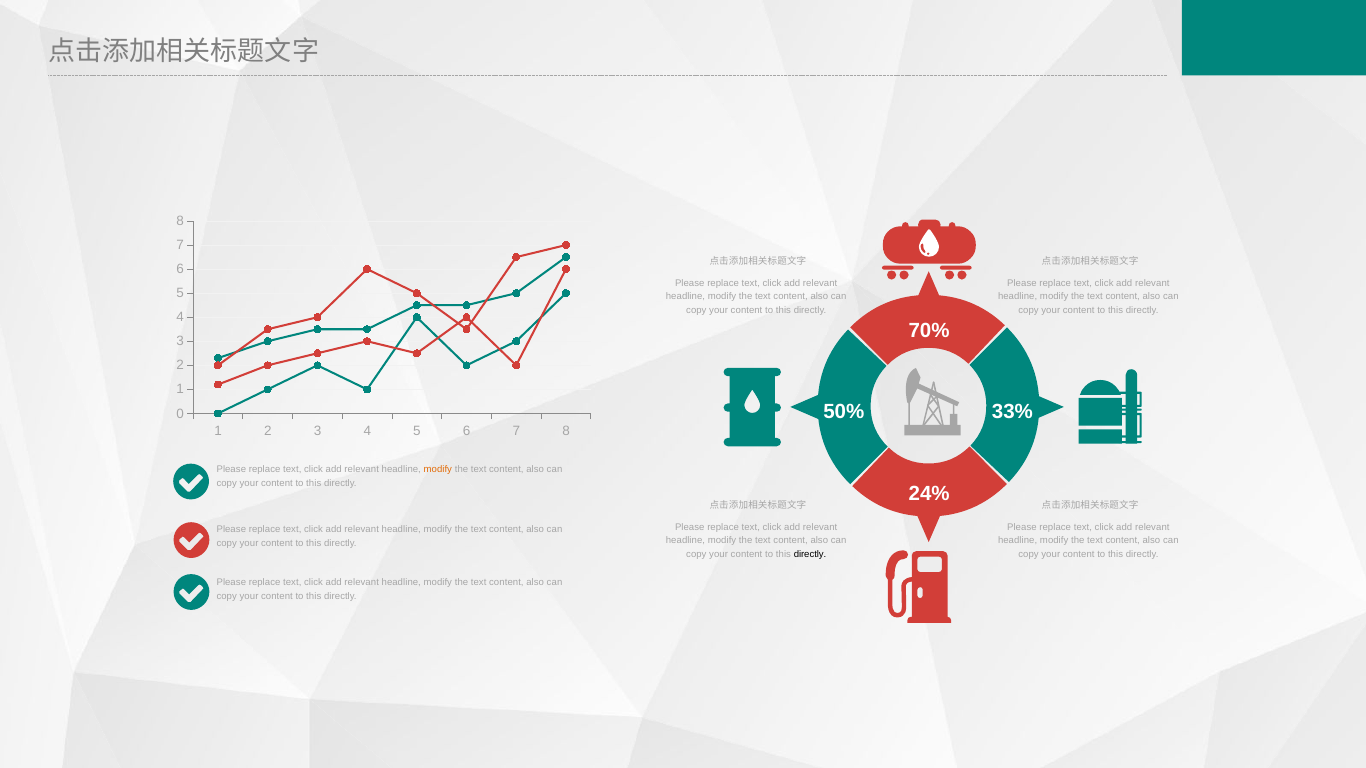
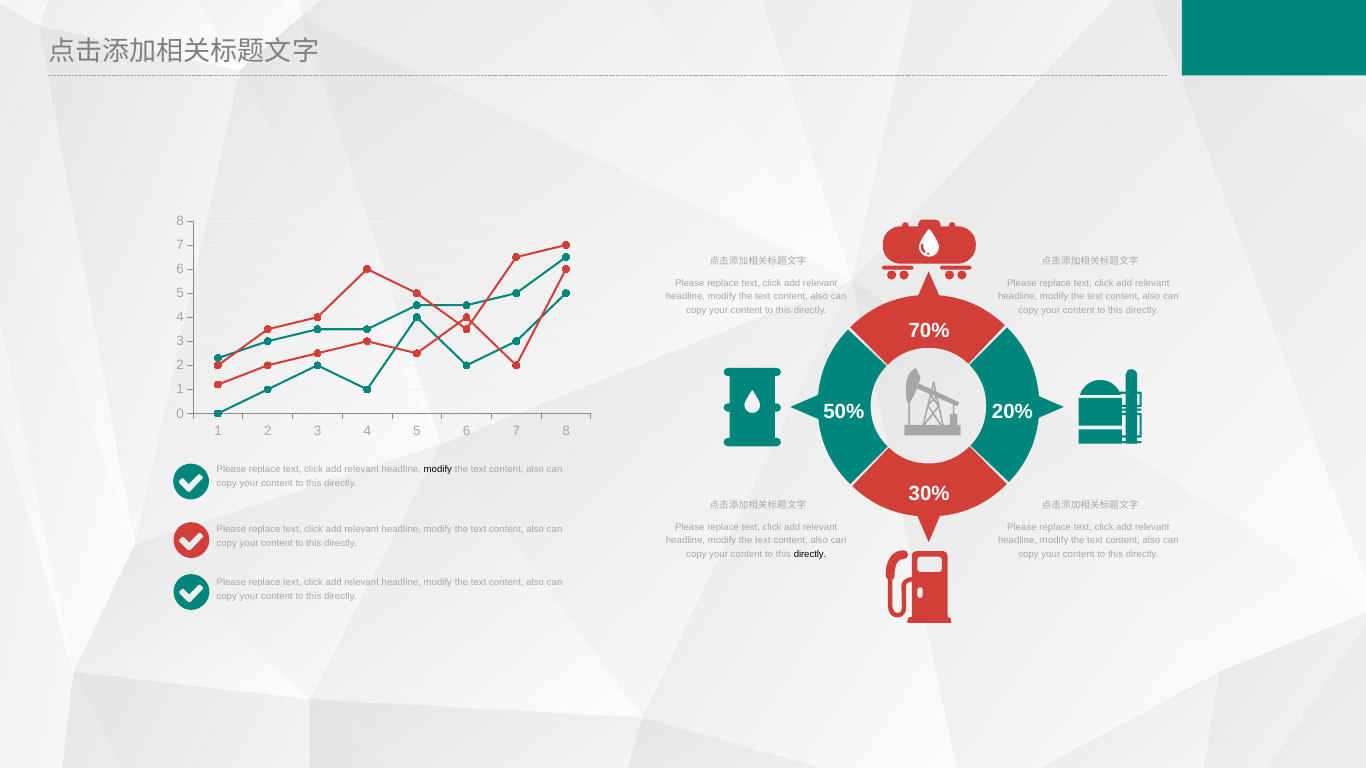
33%: 33% -> 20% (1012, 412)
modify colour: orange -> black (438, 470)
24%: 24% -> 30% (929, 494)
